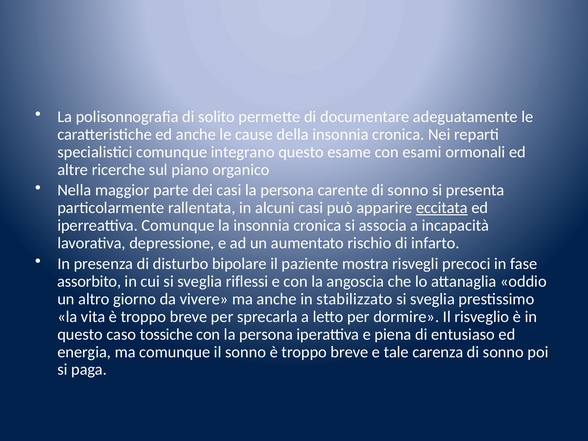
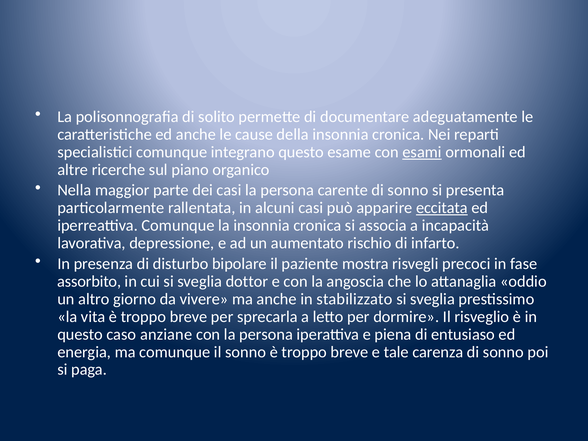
esami underline: none -> present (422, 152)
riflessi: riflessi -> dottor (247, 281)
tossiche: tossiche -> anziane (166, 334)
